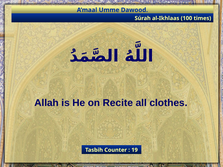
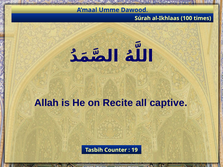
clothes: clothes -> captive (168, 103)
